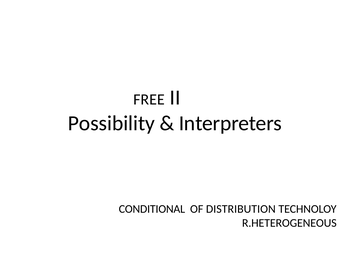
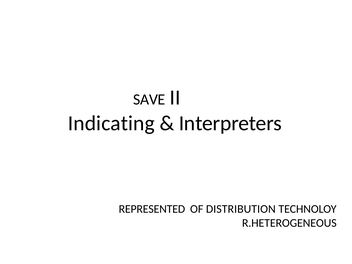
FREE: FREE -> SAVE (149, 99)
Possibility: Possibility -> Indicating (111, 123)
CONDITIONAL: CONDITIONAL -> REPRESENTED (152, 209)
